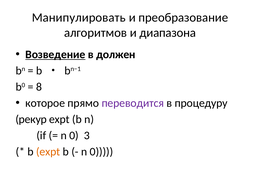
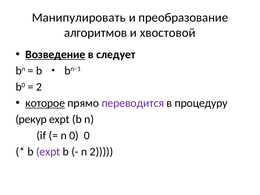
диапазона: диапазона -> хвостовой (168, 33)
должен: должен -> следует (116, 55)
8: 8 -> 2 (39, 87)
которое underline: none -> present (45, 103)
0 3: 3 -> 0 (87, 136)
expt colour: orange -> purple (48, 152)
0: 0 -> 2 (101, 152)
